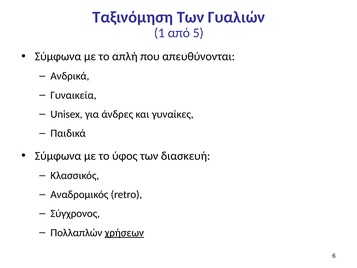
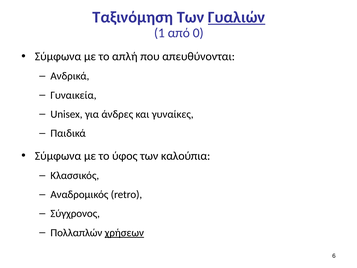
Γυαλιών underline: none -> present (237, 17)
5: 5 -> 0 (198, 33)
διασκευή: διασκευή -> καλούπια (186, 156)
